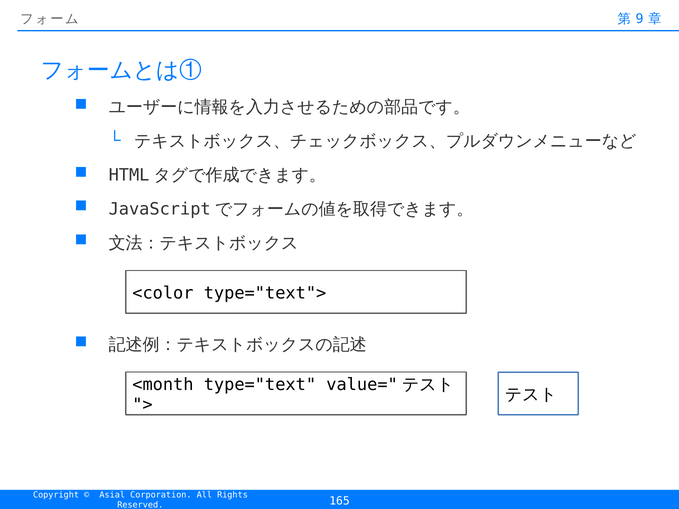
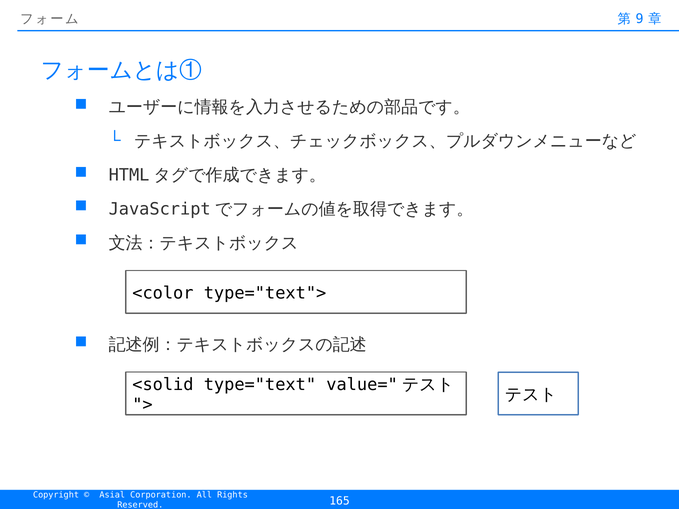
<month: <month -> <solid (163, 385)
